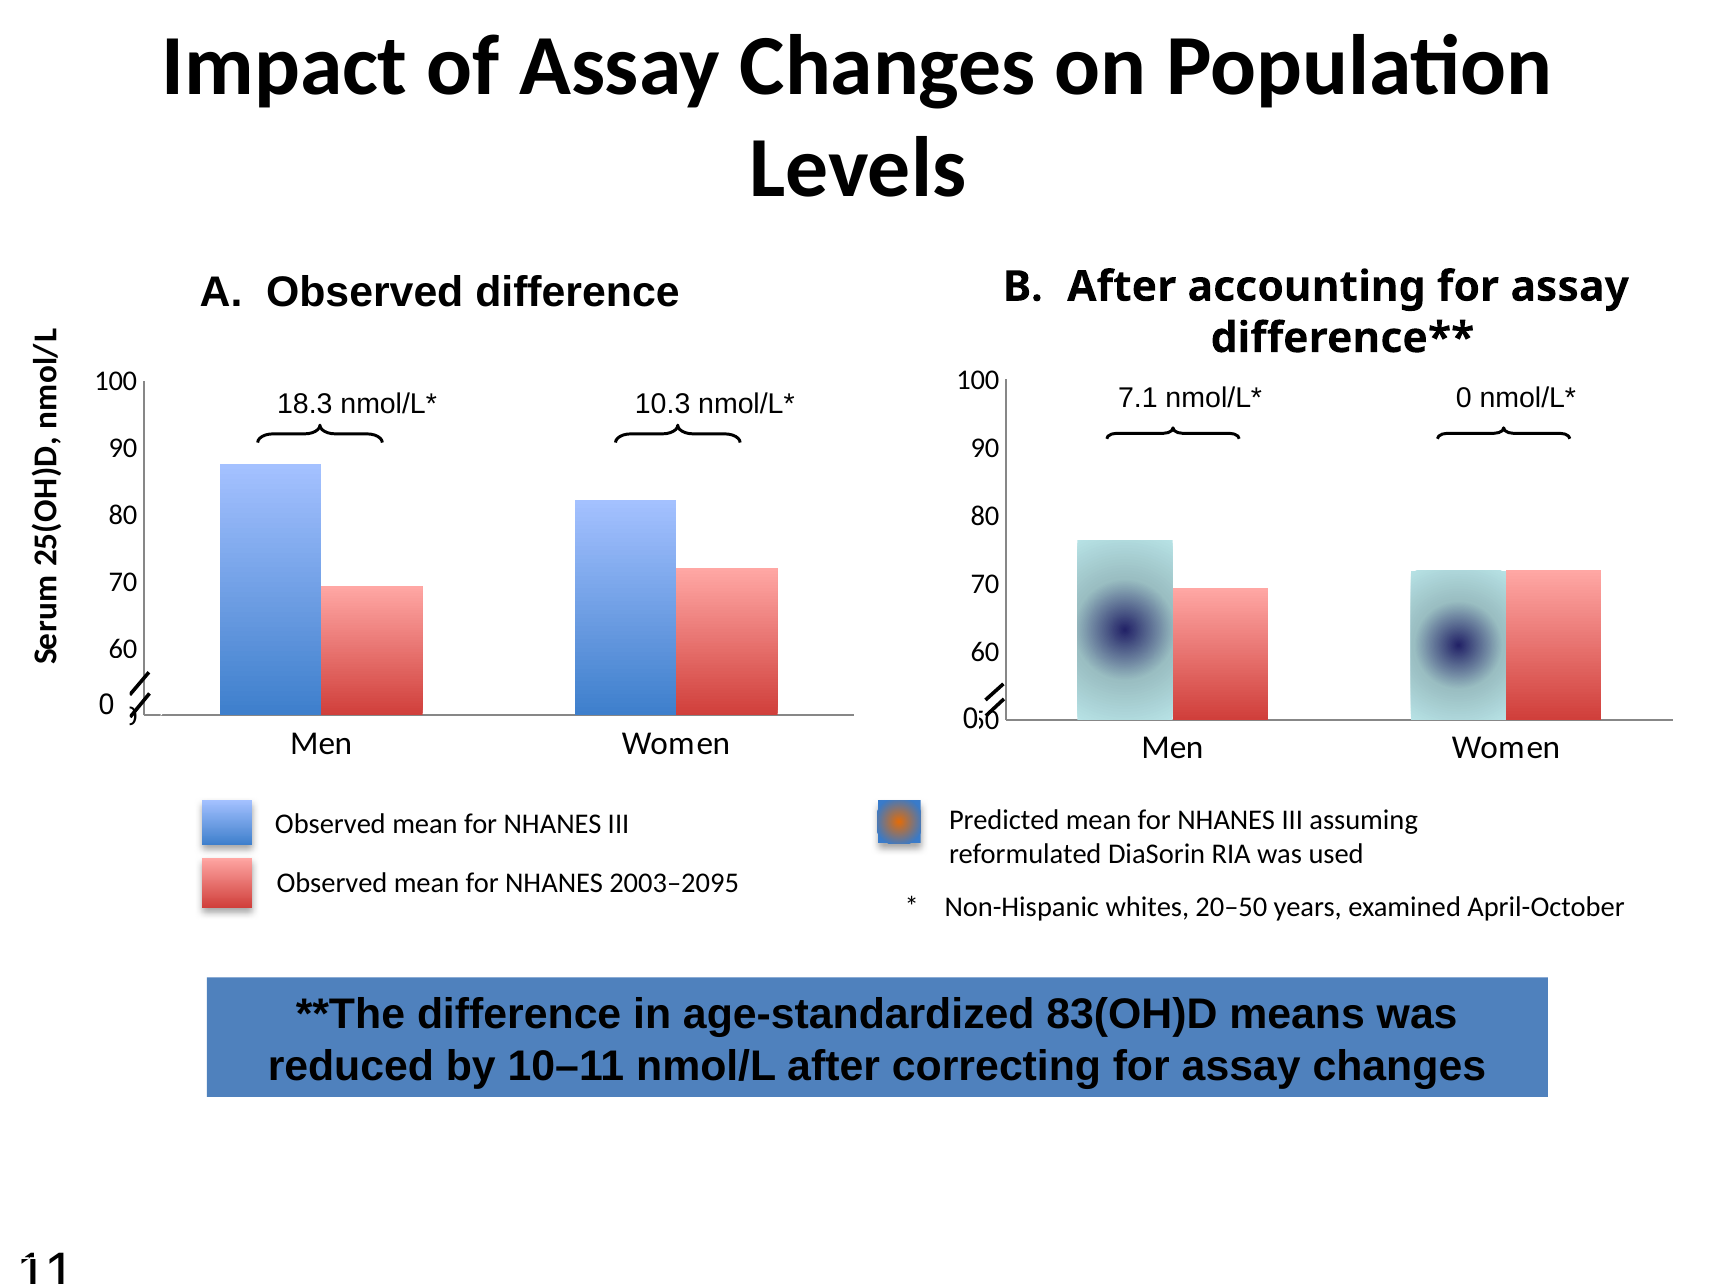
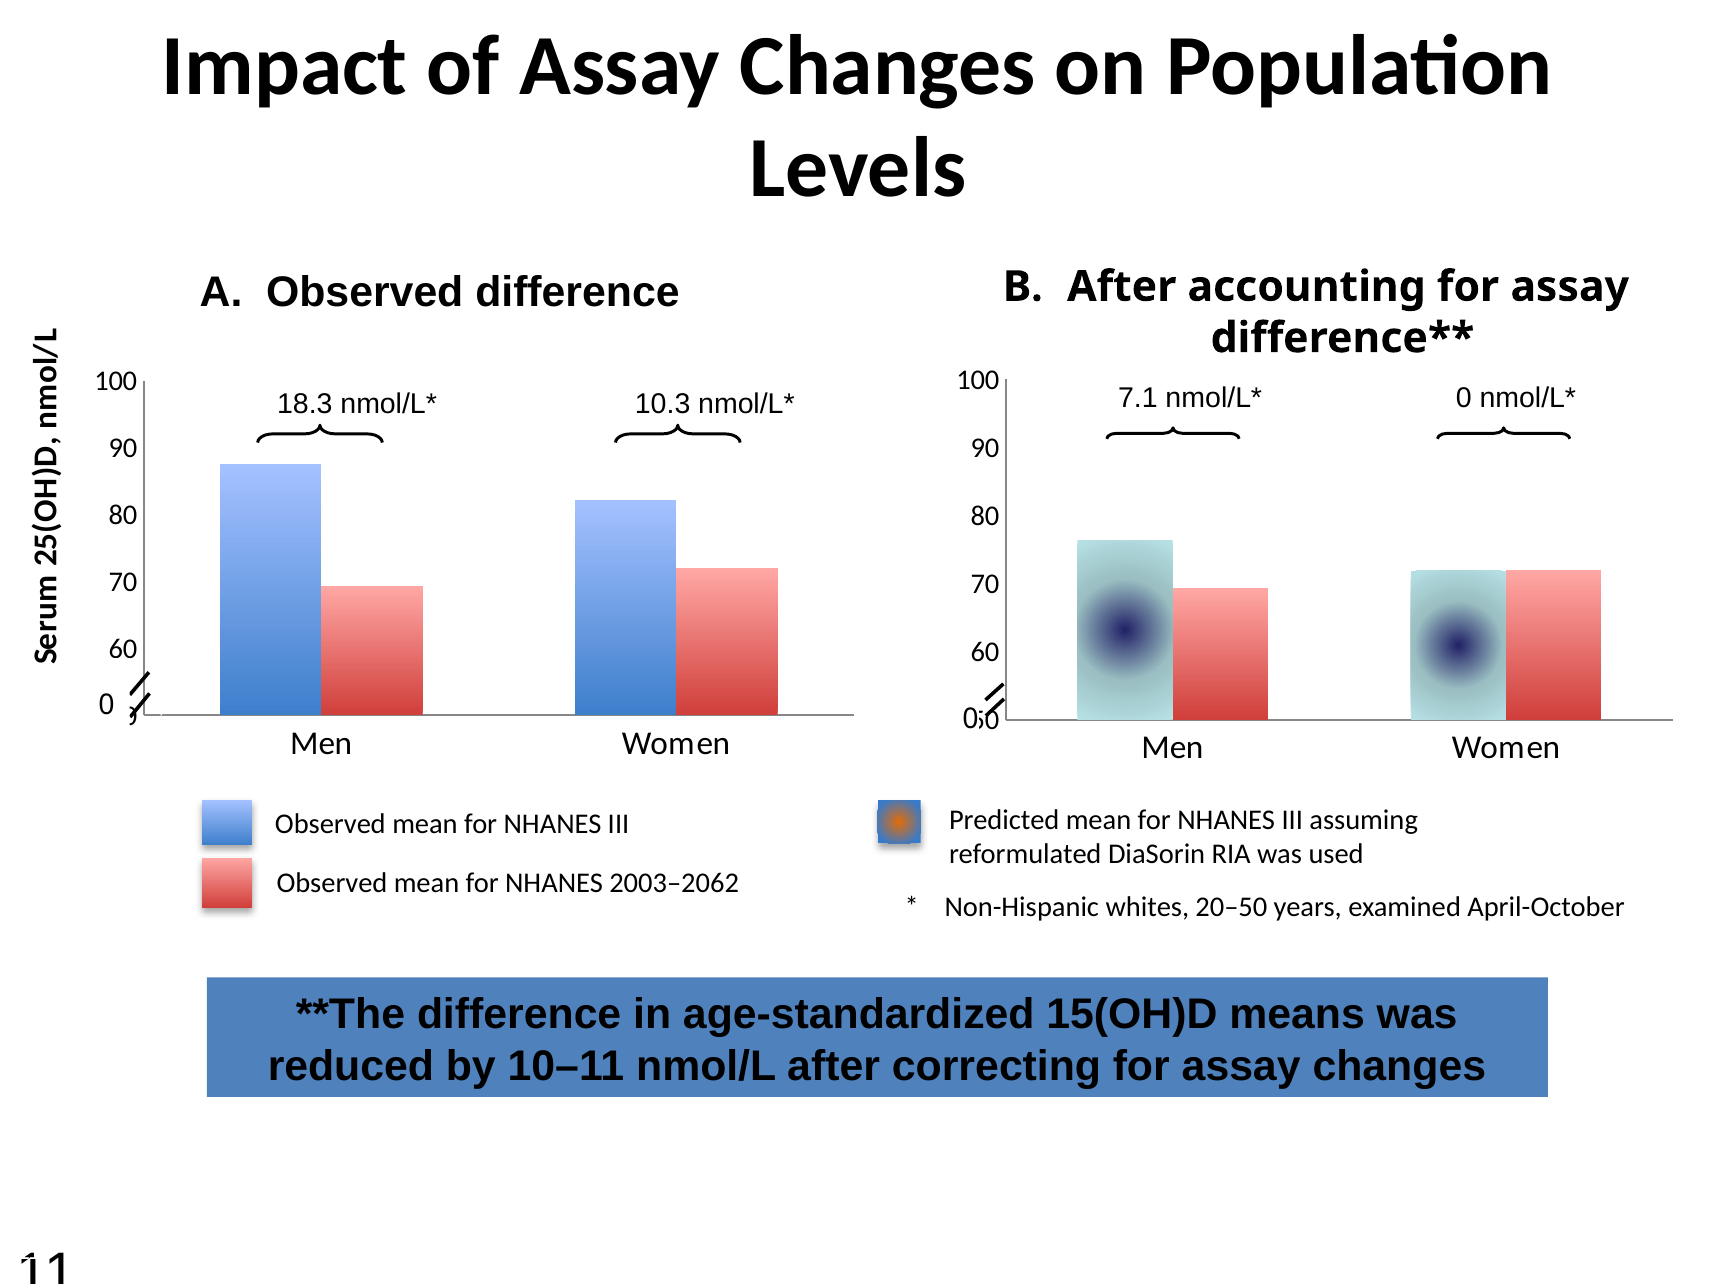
2003–2095: 2003–2095 -> 2003–2062 (674, 883)
83(OH)D: 83(OH)D -> 15(OH)D (1132, 1015)
